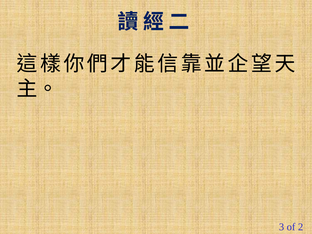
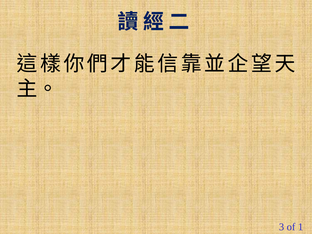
2: 2 -> 1 (301, 227)
